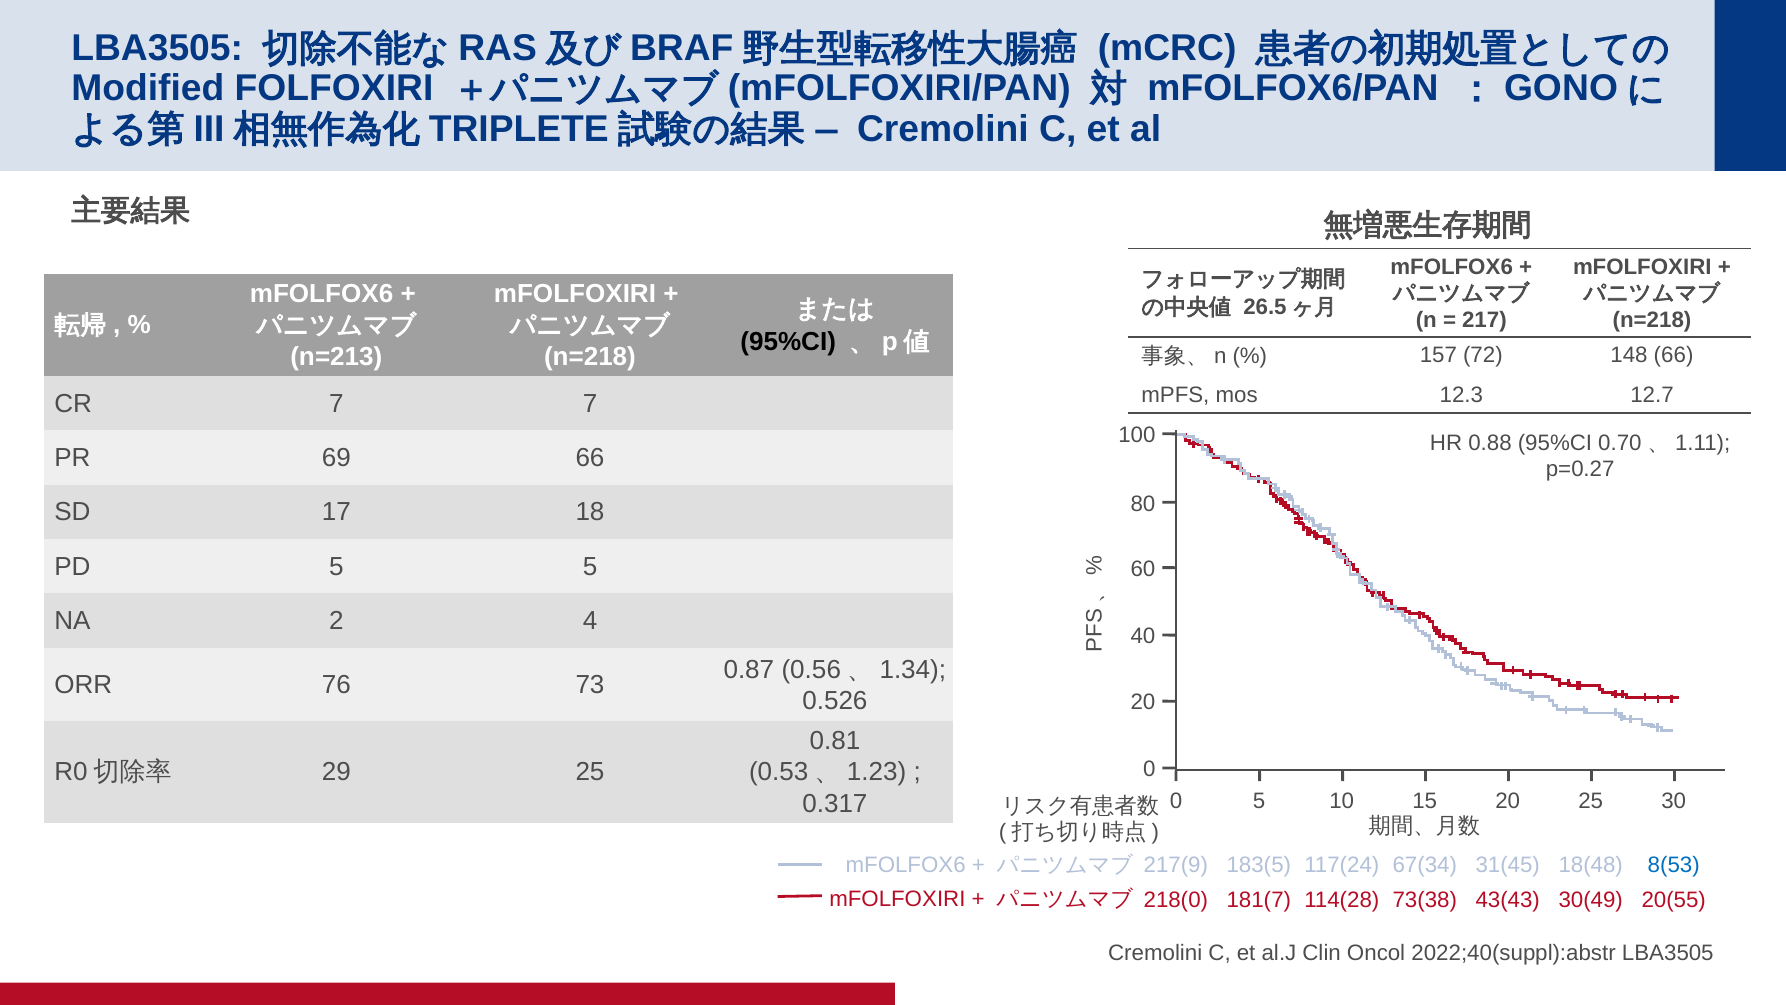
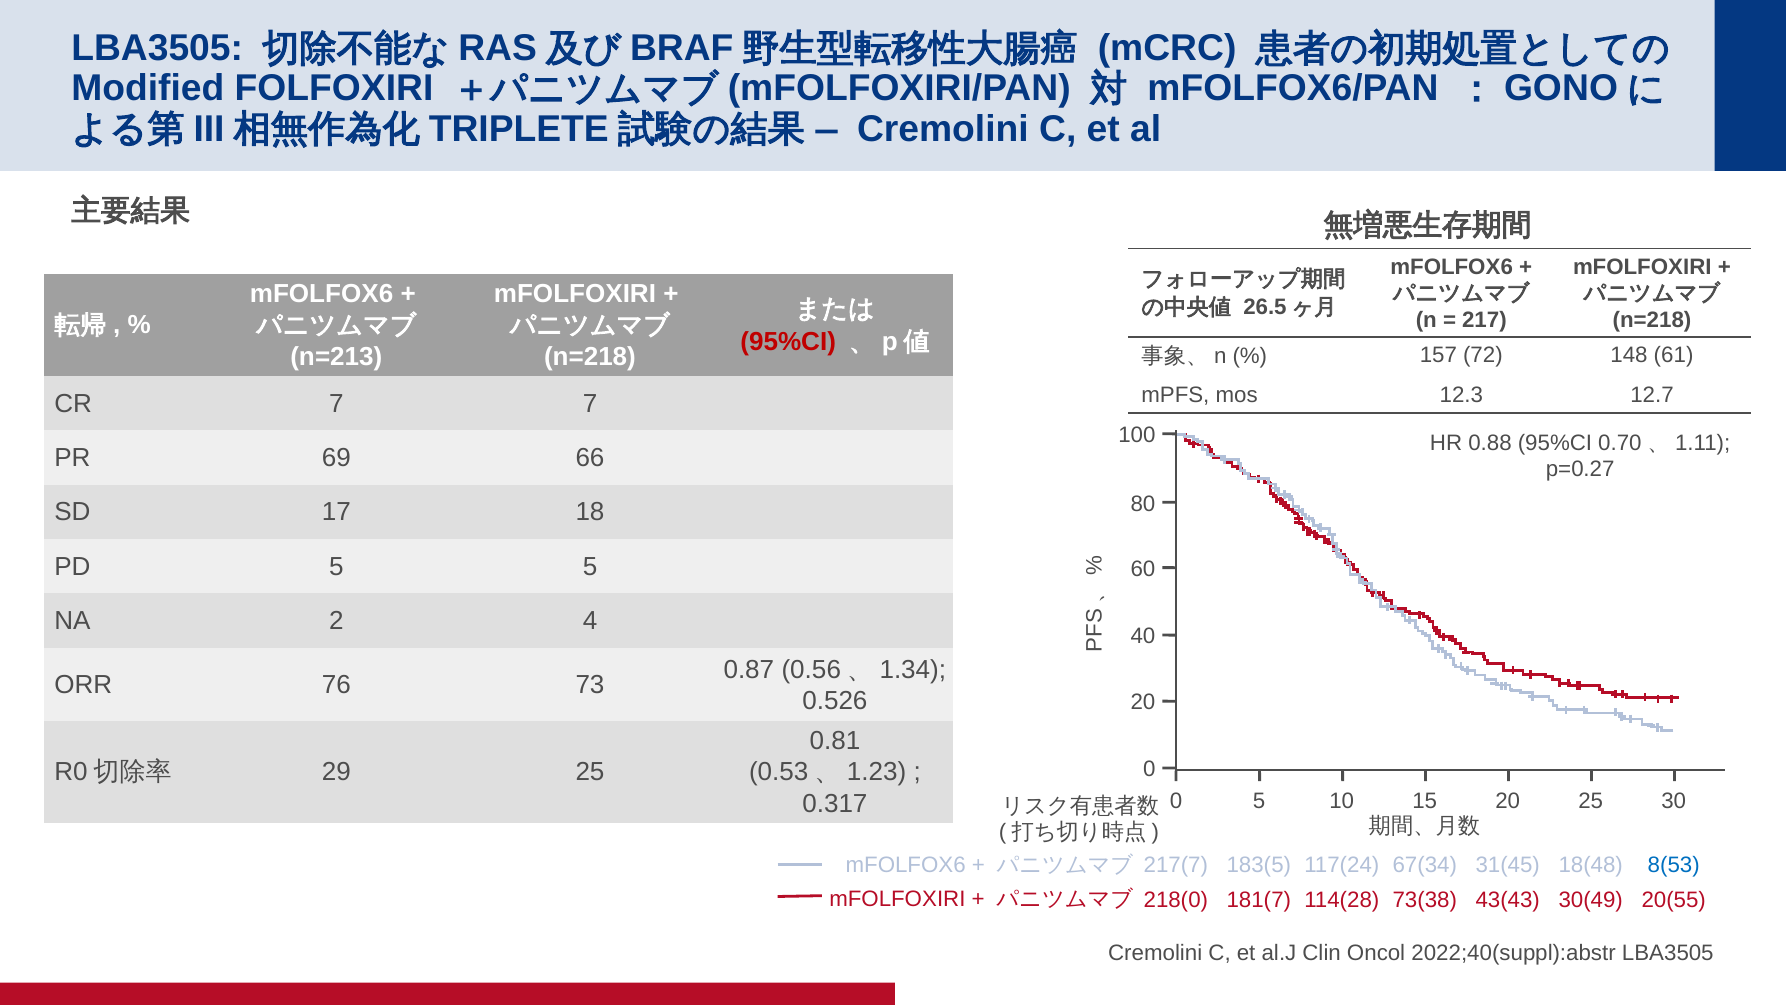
95%CI colour: black -> red (788, 341)
148 66: 66 -> 61 (1674, 355)
217(9: 217(9 -> 217(7 (1176, 865)
